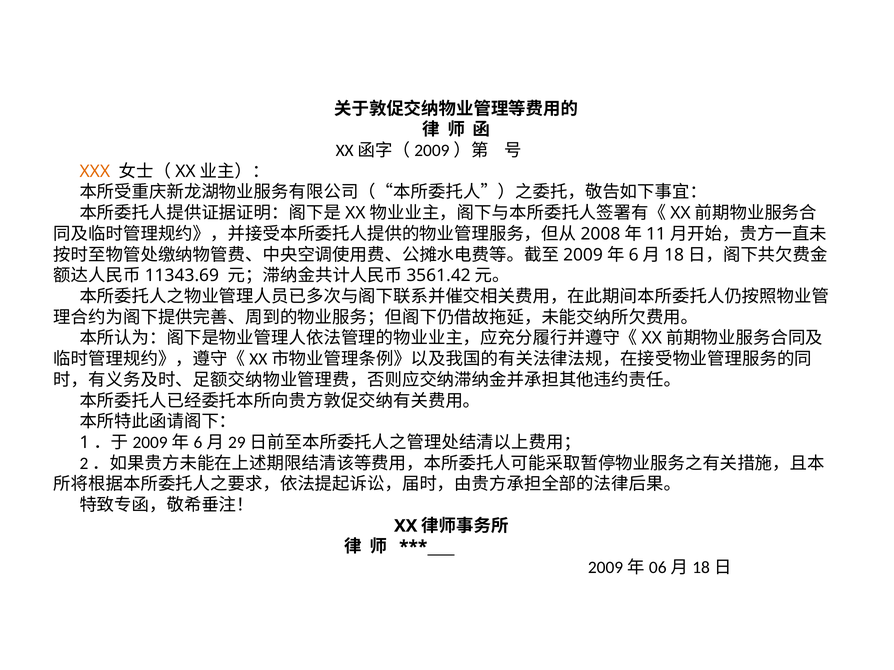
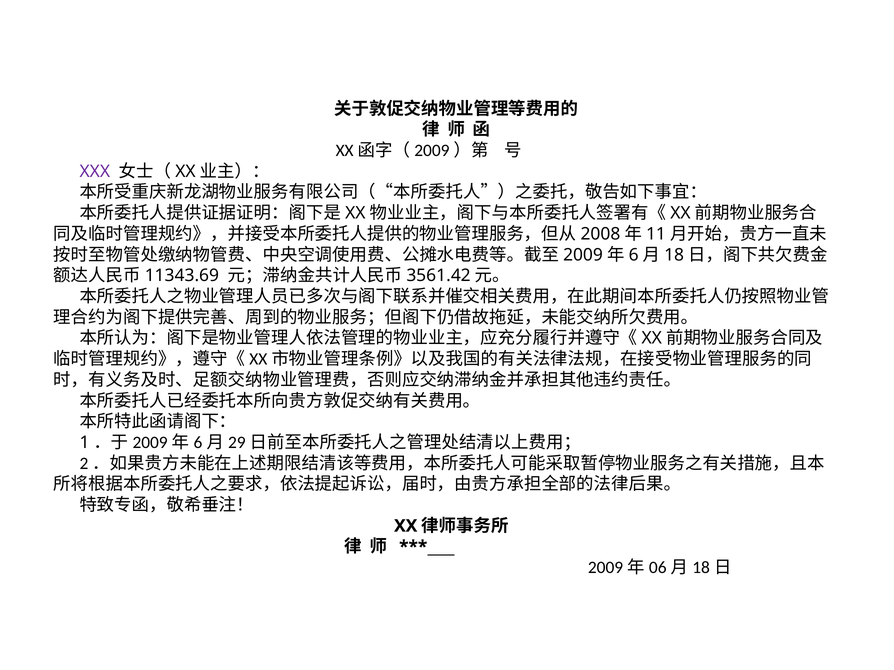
XXX colour: orange -> purple (95, 171)
